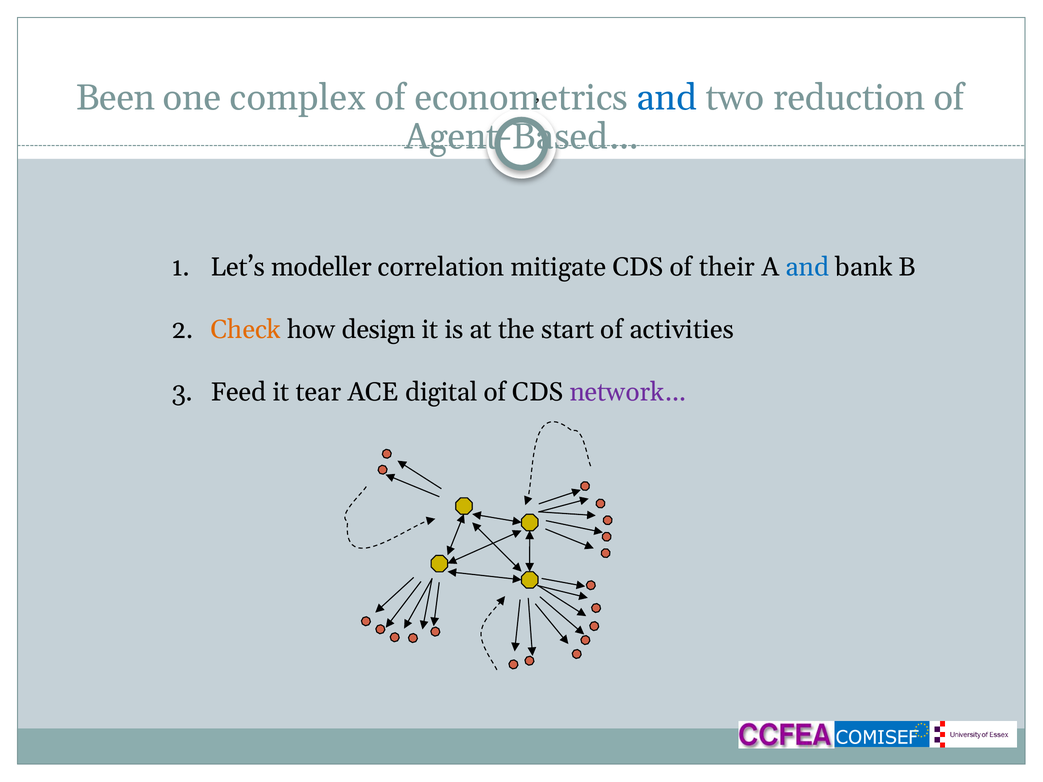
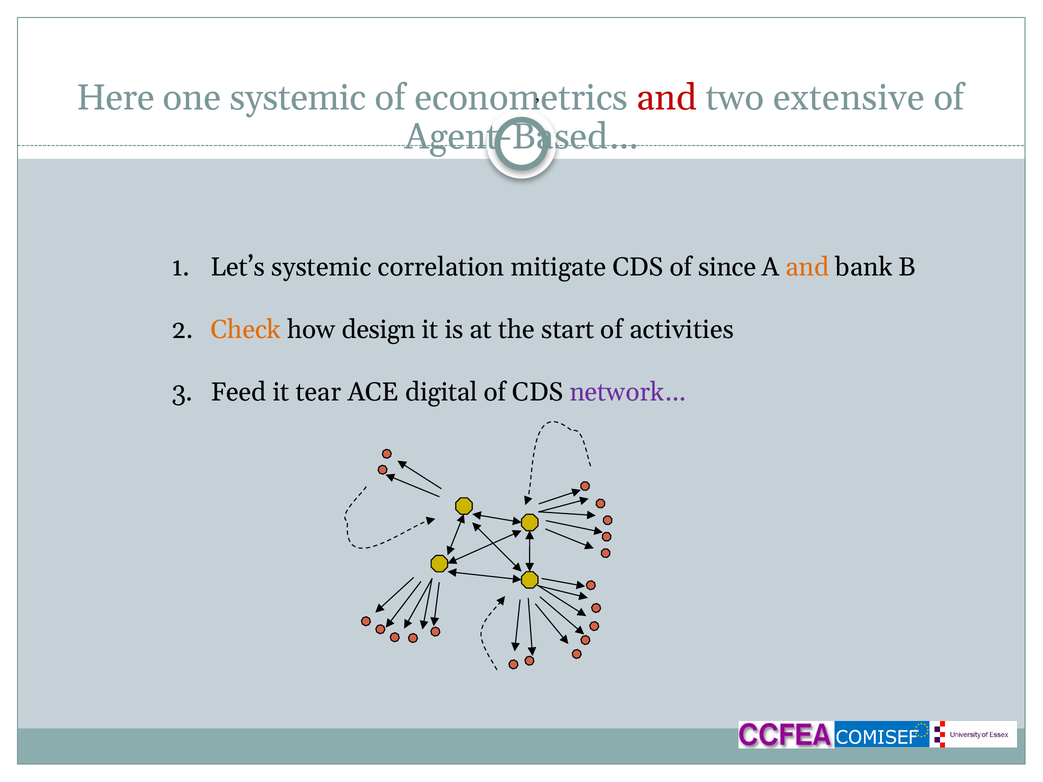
Been: Been -> Here (116, 98)
one complex: complex -> systemic (298, 98)
and colour: blue -> red (667, 98)
reduction: reduction -> extensive (849, 98)
Let’s modeller: modeller -> systemic (321, 267)
their: their -> since (727, 267)
and colour: blue -> orange (807, 267)
